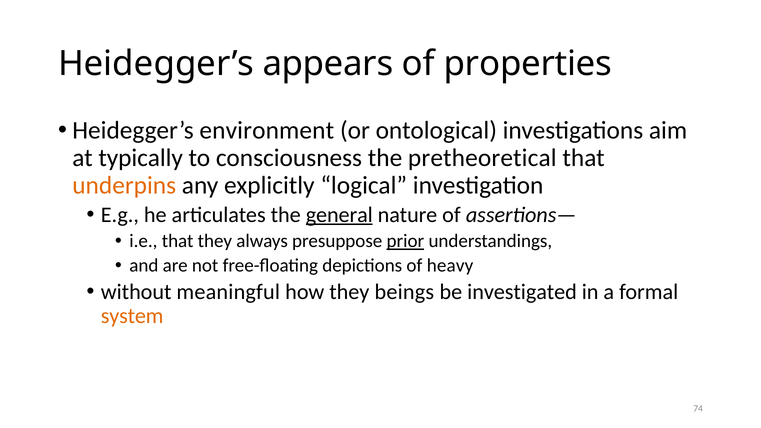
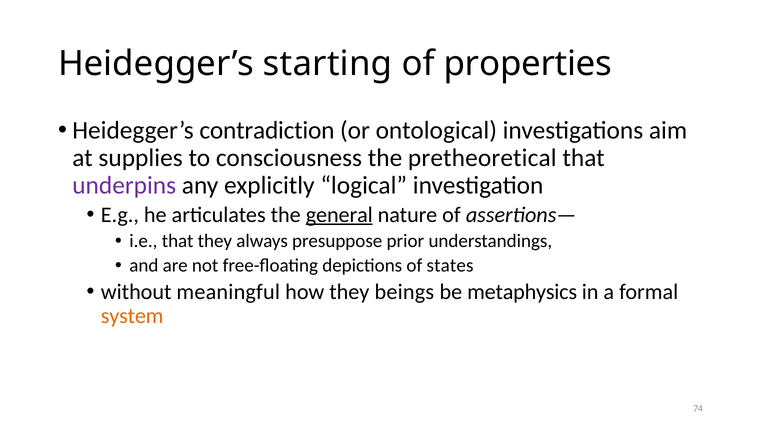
appears: appears -> starting (328, 64)
environment: environment -> contradiction (267, 130)
typically: typically -> supplies (141, 158)
underpins colour: orange -> purple (124, 185)
prior underline: present -> none (405, 241)
heavy: heavy -> states (450, 266)
investigated: investigated -> metaphysics (522, 292)
